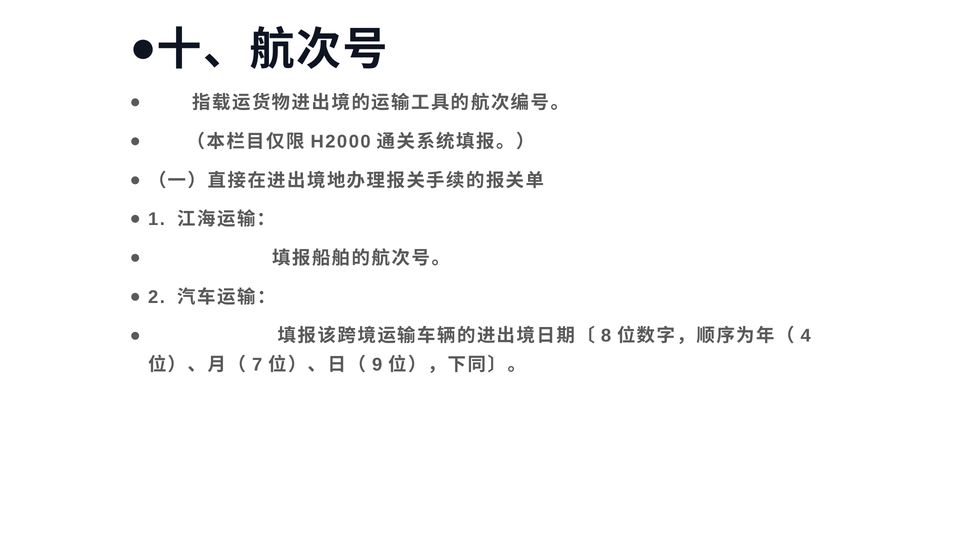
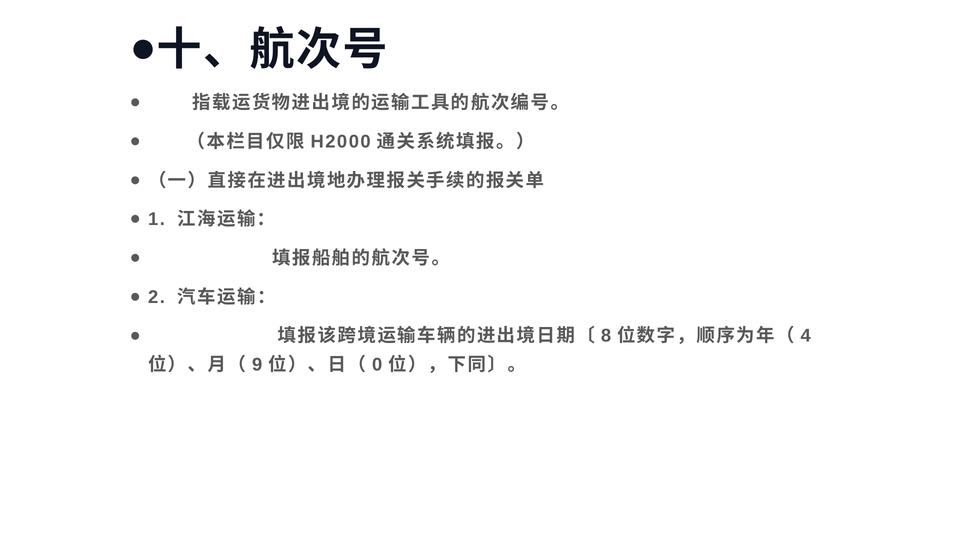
7: 7 -> 9 (257, 365)
9: 9 -> 0 (377, 365)
